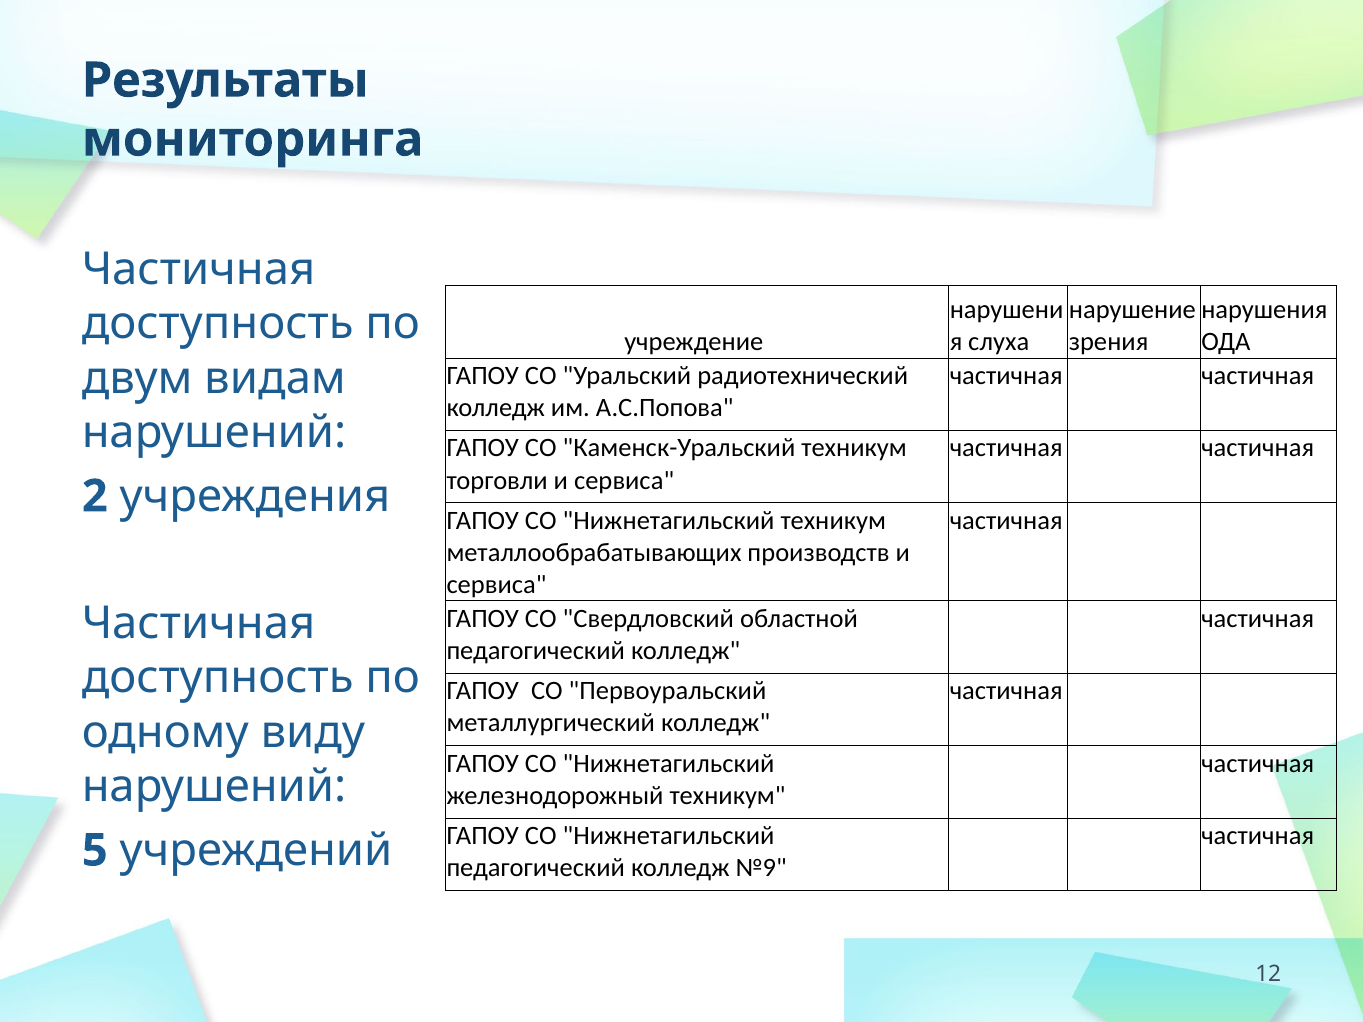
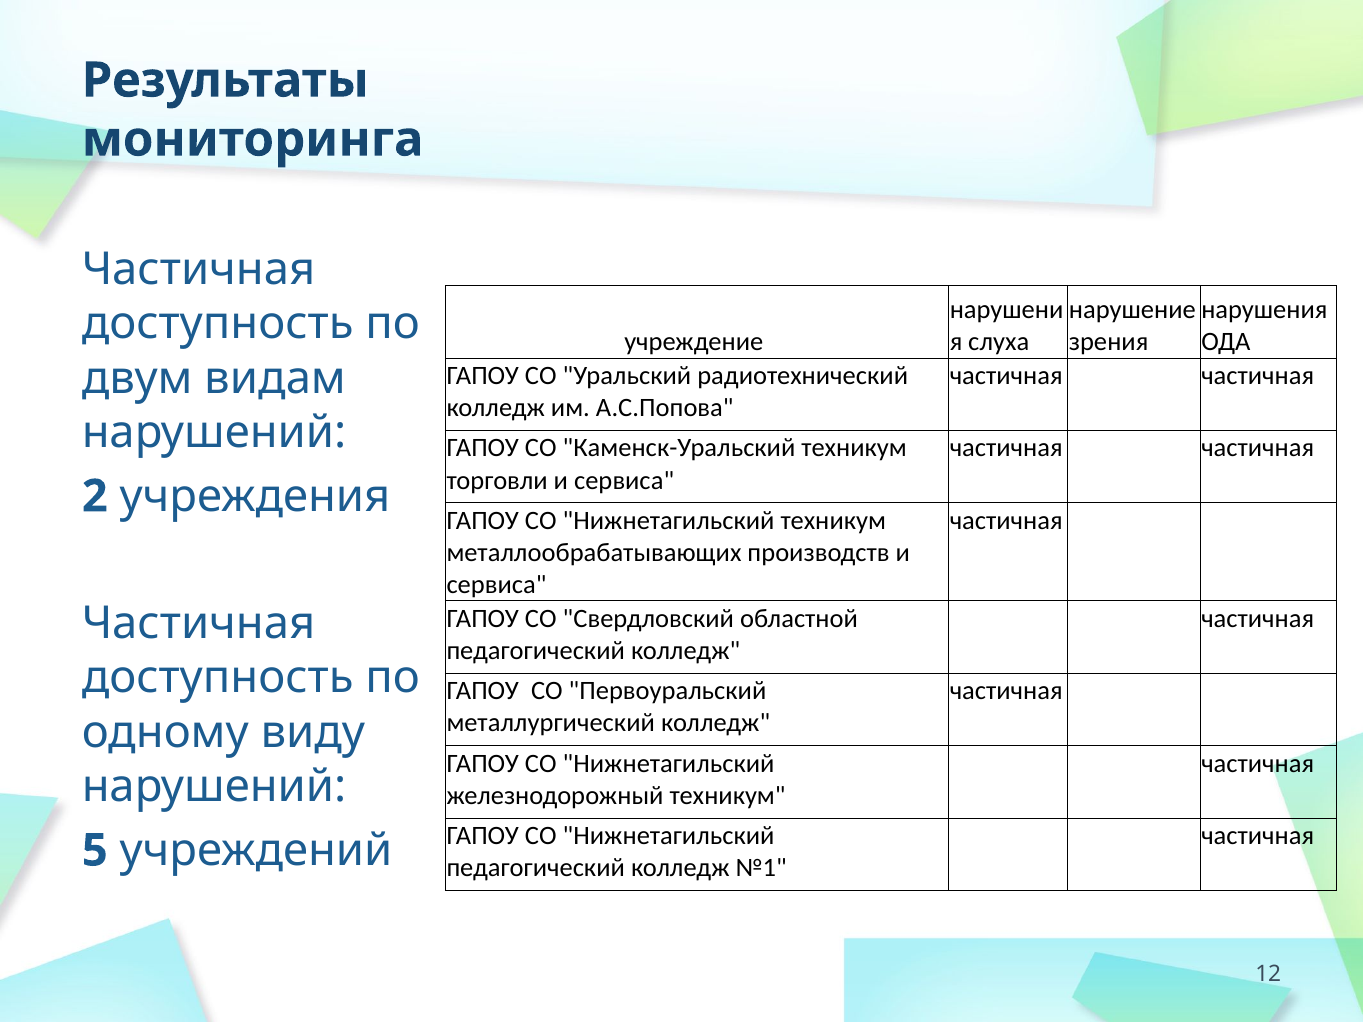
№9: №9 -> №1 (761, 868)
